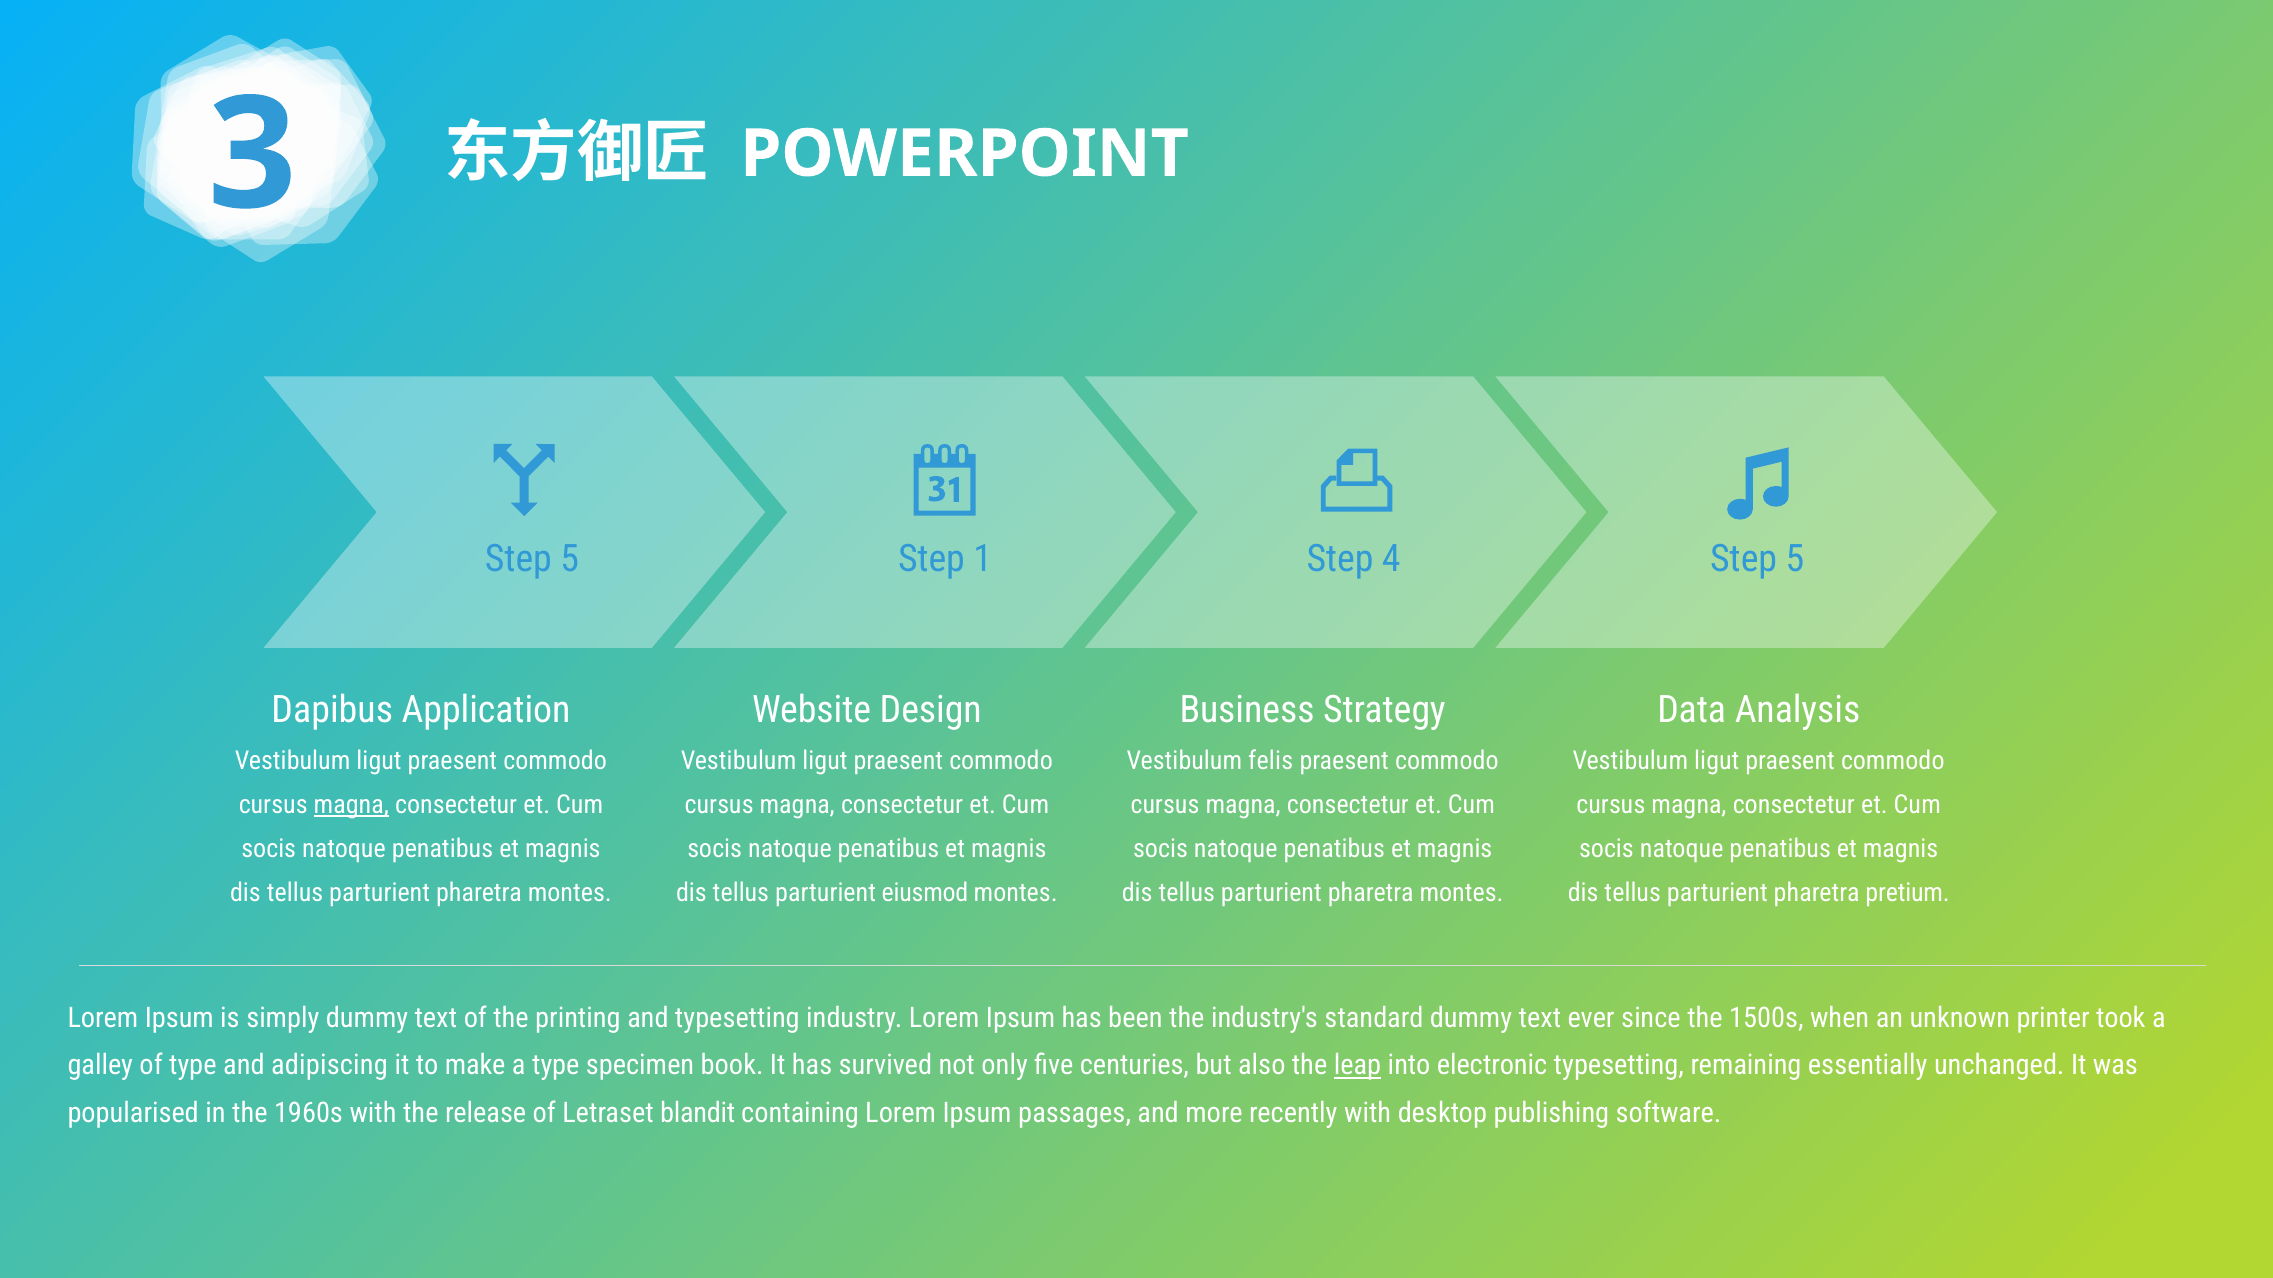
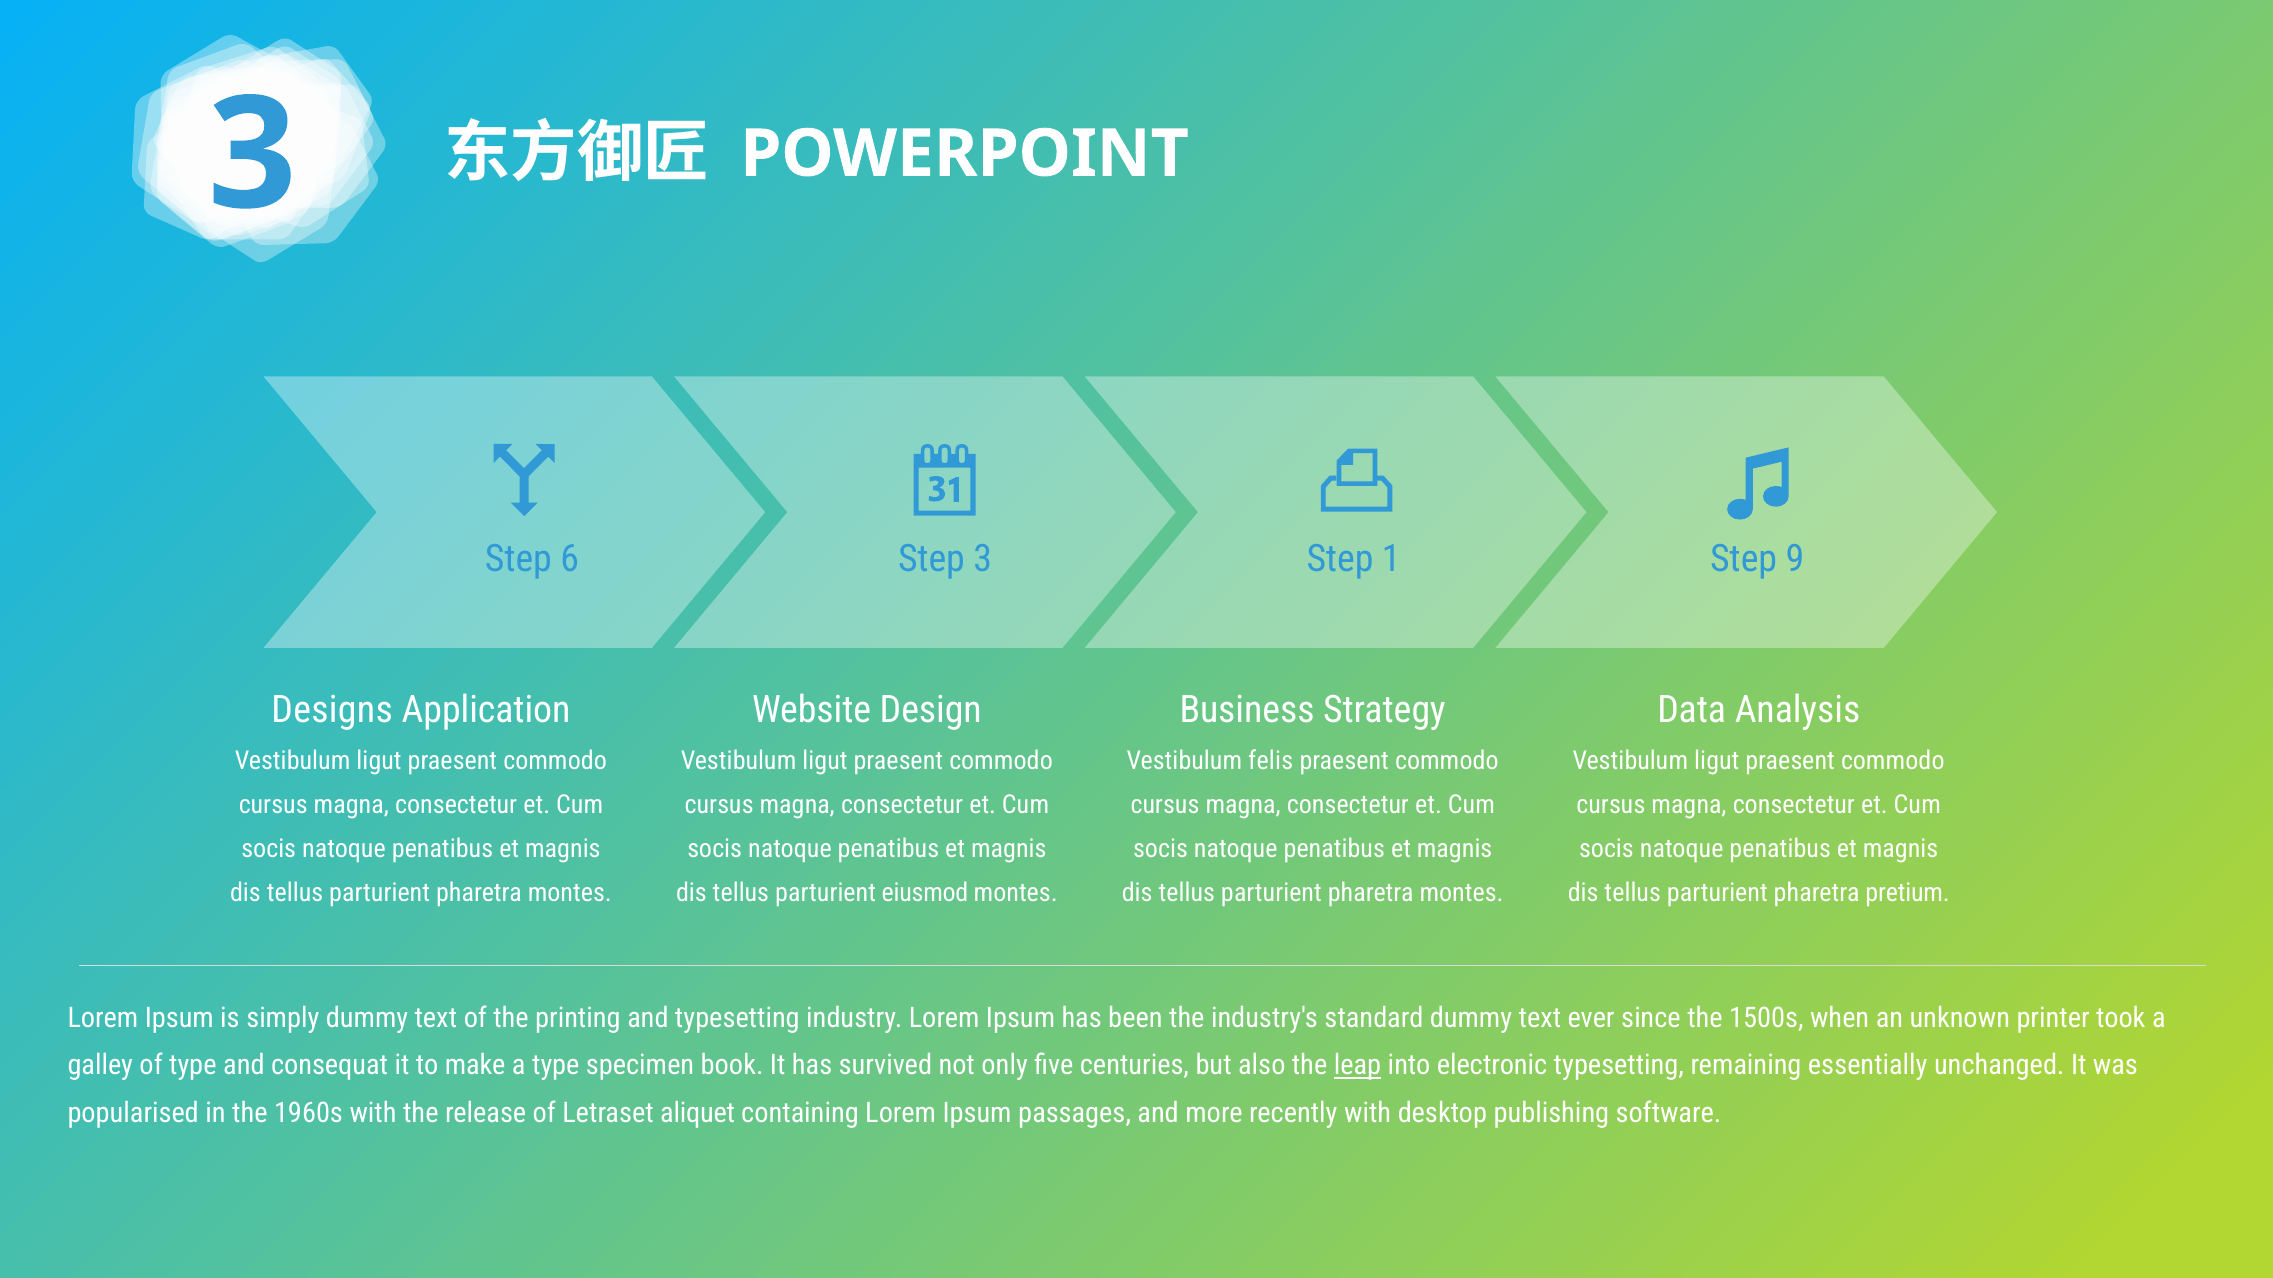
5: 5 -> 6 (570, 559)
Step 1: 1 -> 3 (983, 559)
4: 4 -> 1 (1391, 559)
5: 5 -> 9 (1795, 559)
Dapibus: Dapibus -> Designs (332, 710)
magna underline: present -> none (351, 805)
adipiscing: adipiscing -> consequat (330, 1066)
blandit: blandit -> aliquet (698, 1114)
